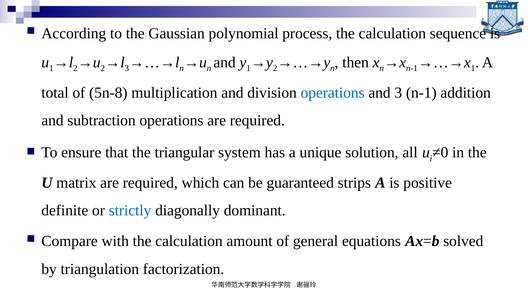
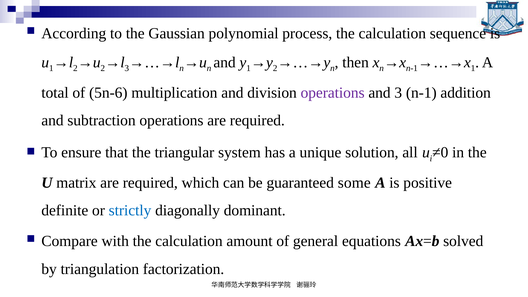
5n-8: 5n-8 -> 5n-6 (108, 93)
operations colour: blue -> purple (333, 93)
strips: strips -> some (354, 183)
